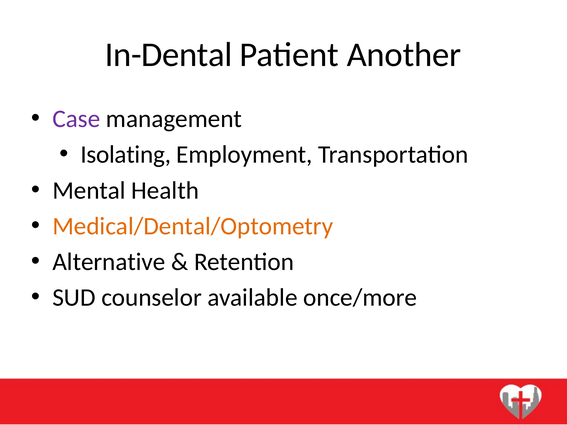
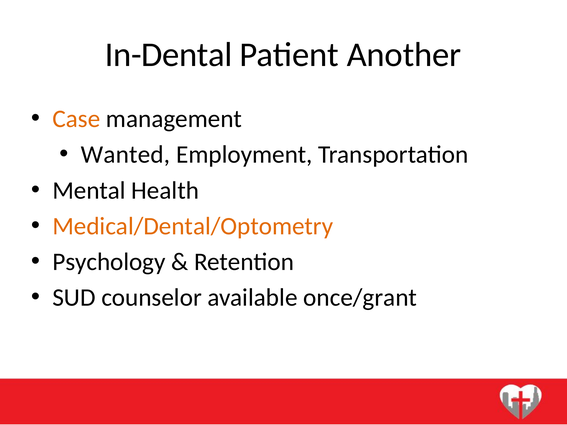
Case colour: purple -> orange (76, 119)
Isolating: Isolating -> Wanted (125, 155)
Alternative: Alternative -> Psychology (109, 262)
once/more: once/more -> once/grant (360, 298)
